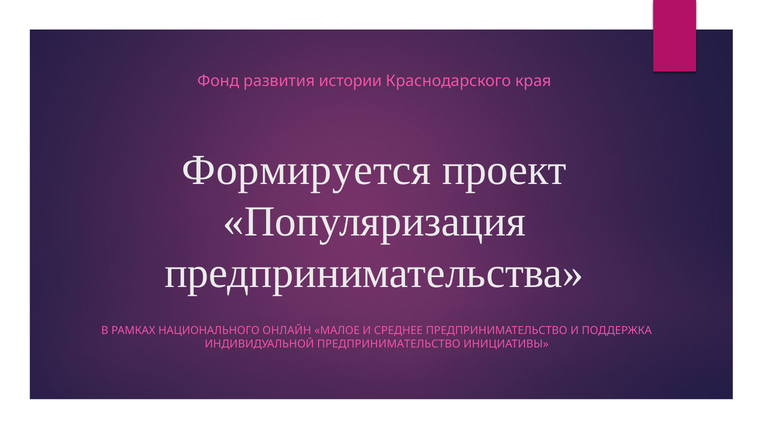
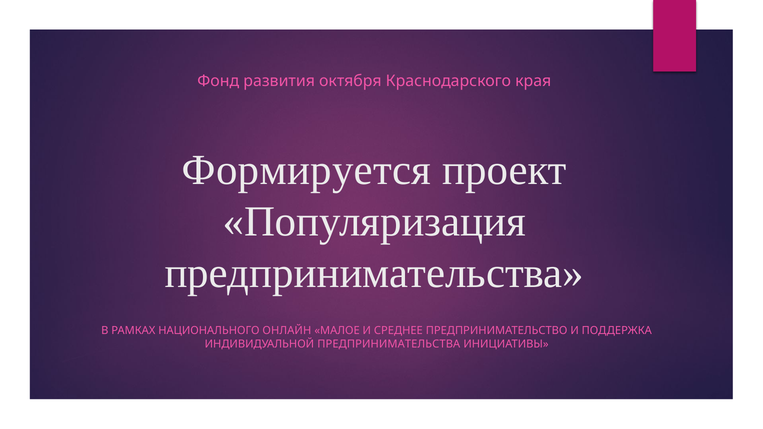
истории: истории -> октября (350, 81)
ИНДИВИДУАЛЬНОЙ ПРЕДПРИНИМАТЕЛЬСТВО: ПРЕДПРИНИМАТЕЛЬСТВО -> ПРЕДПРИНИМАТЕЛЬСТВА (389, 344)
